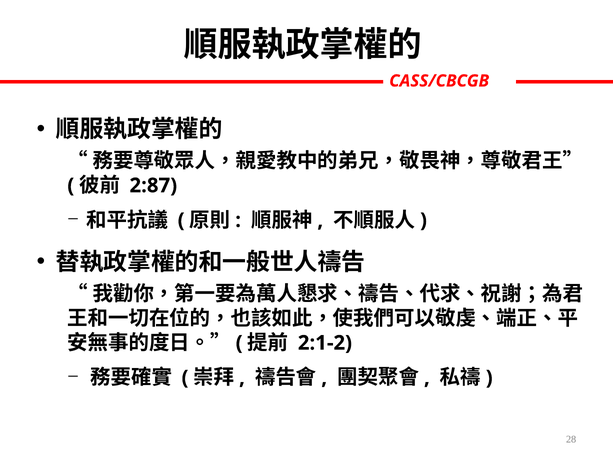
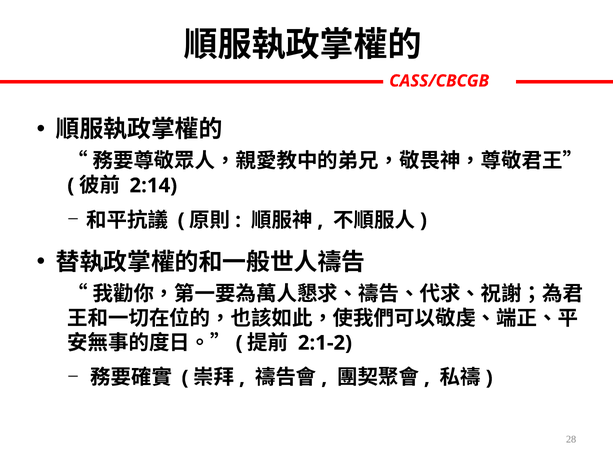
2:87: 2:87 -> 2:14 (153, 185)
